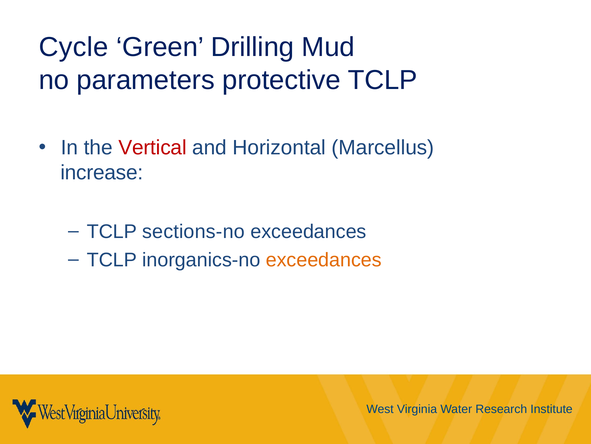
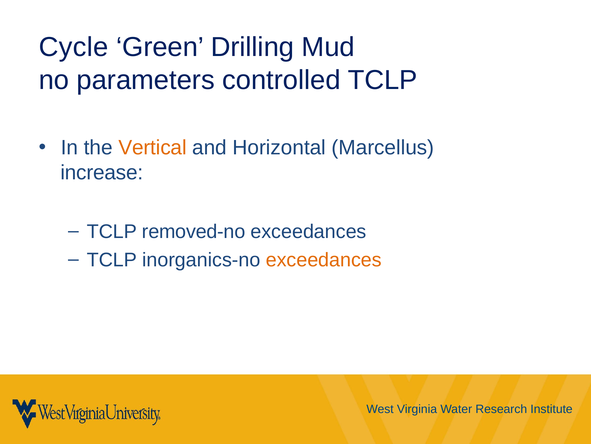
protective: protective -> controlled (281, 80)
Vertical colour: red -> orange (153, 148)
sections-no: sections-no -> removed-no (194, 231)
